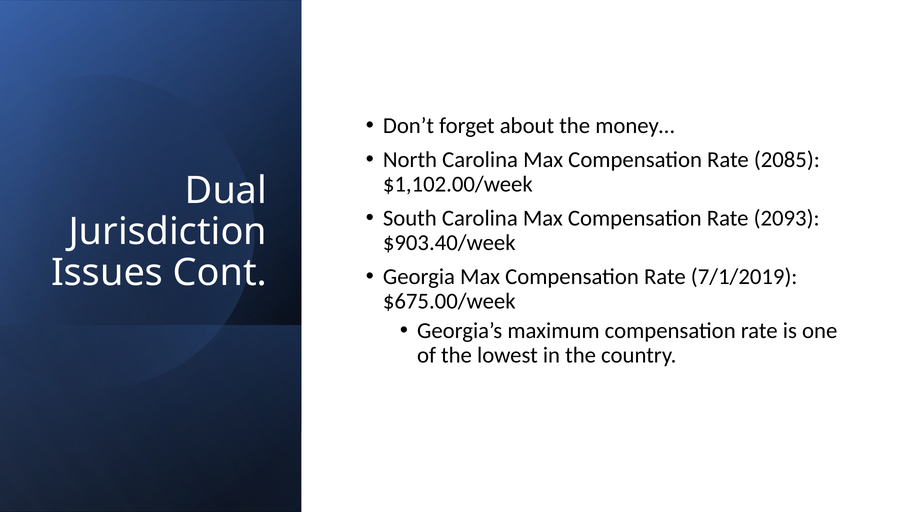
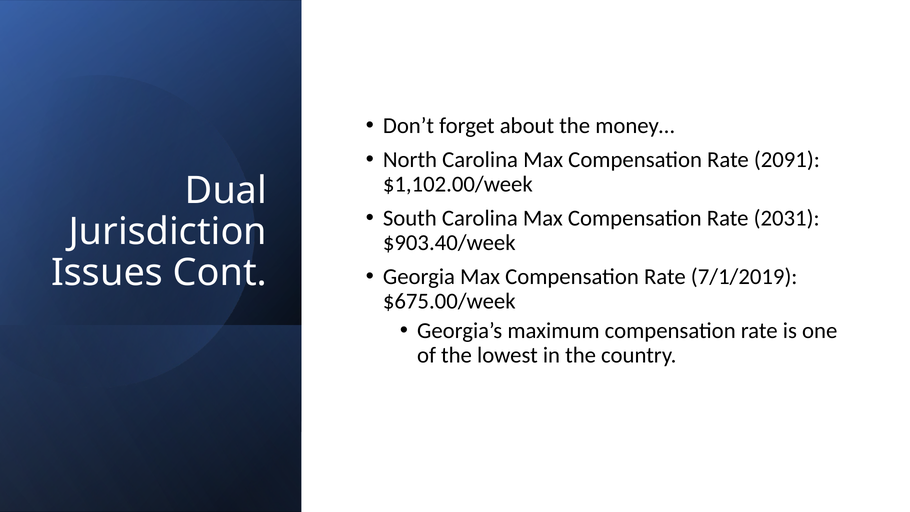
2085: 2085 -> 2091 (787, 160)
2093: 2093 -> 2031 (787, 218)
